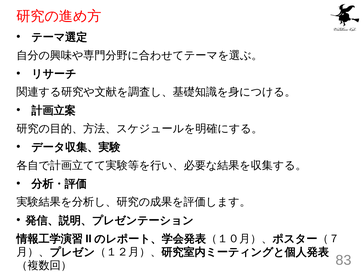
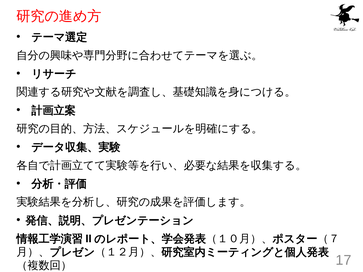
83: 83 -> 17 (344, 261)
